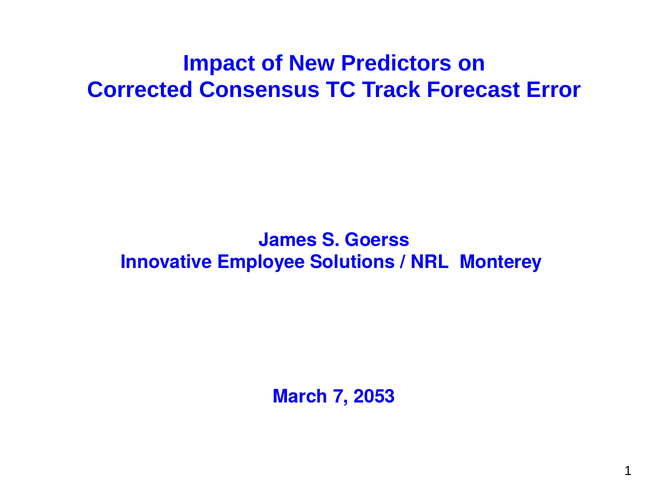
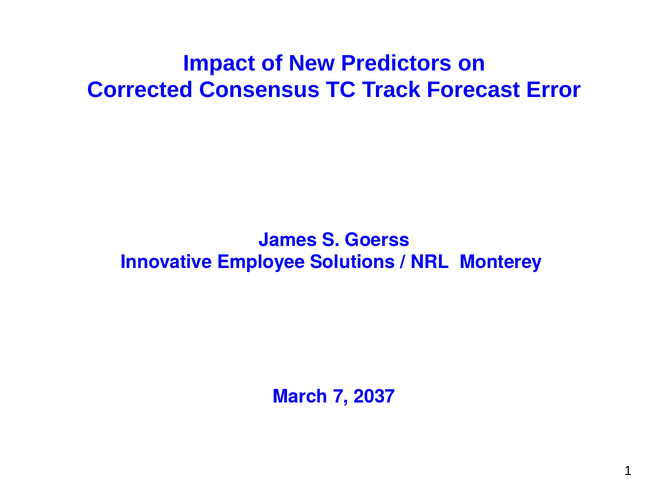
2053: 2053 -> 2037 (375, 397)
